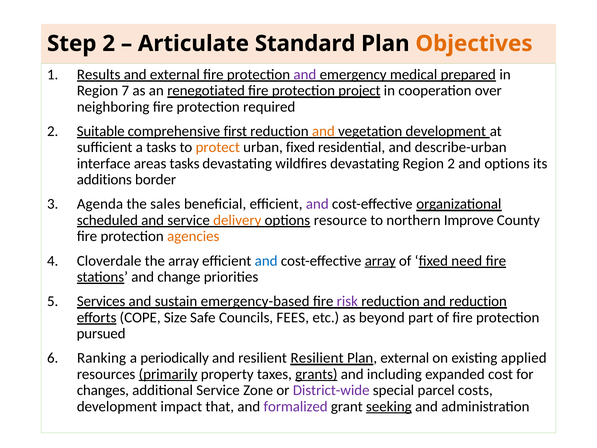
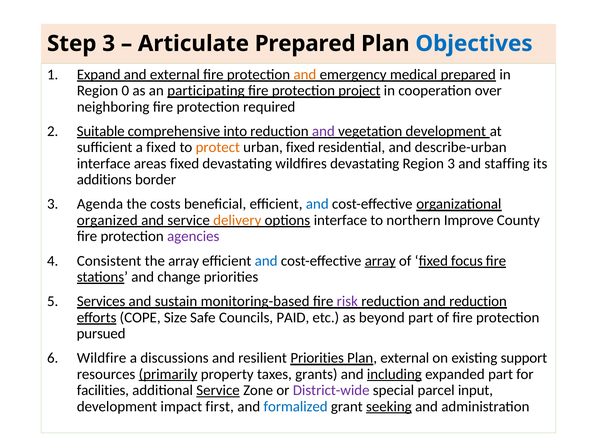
Step 2: 2 -> 3 (109, 44)
Articulate Standard: Standard -> Prepared (305, 44)
Objectives colour: orange -> blue (474, 44)
Results: Results -> Expand (99, 74)
and colour: purple -> orange (305, 74)
7: 7 -> 0 (125, 91)
renegotiated: renegotiated -> participating (206, 91)
first: first -> into (235, 131)
and colour: orange -> purple (323, 131)
a tasks: tasks -> fixed (161, 147)
areas tasks: tasks -> fixed (184, 163)
Region 2: 2 -> 3 (451, 163)
and options: options -> staffing (507, 163)
sales: sales -> costs (165, 204)
and colour: purple -> blue (317, 204)
scheduled: scheduled -> organized (107, 220)
options resource: resource -> interface (340, 220)
agencies colour: orange -> purple (193, 236)
Cloverdale: Cloverdale -> Consistent (109, 261)
need: need -> focus (467, 261)
emergency-based: emergency-based -> monitoring-based (255, 301)
FEES: FEES -> PAID (293, 317)
Ranking: Ranking -> Wildfire (102, 358)
periodically: periodically -> discussions (175, 358)
resilient Resilient: Resilient -> Priorities (317, 358)
applied: applied -> support (524, 358)
grants underline: present -> none (316, 374)
including underline: none -> present (394, 374)
expanded cost: cost -> part (501, 374)
changes: changes -> facilities (103, 390)
Service underline: none -> present (218, 390)
costs: costs -> input (475, 390)
that: that -> first (220, 406)
formalized colour: purple -> blue (296, 406)
